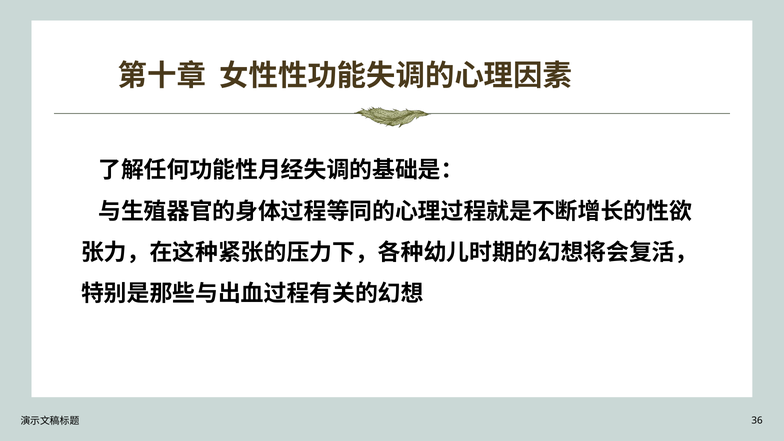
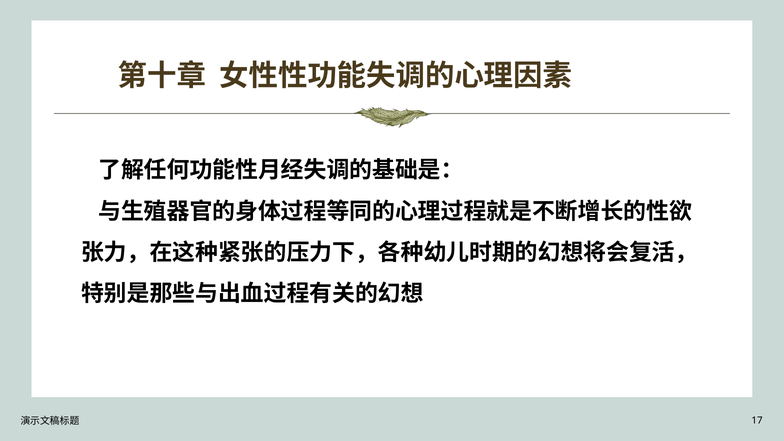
36: 36 -> 17 (757, 420)
